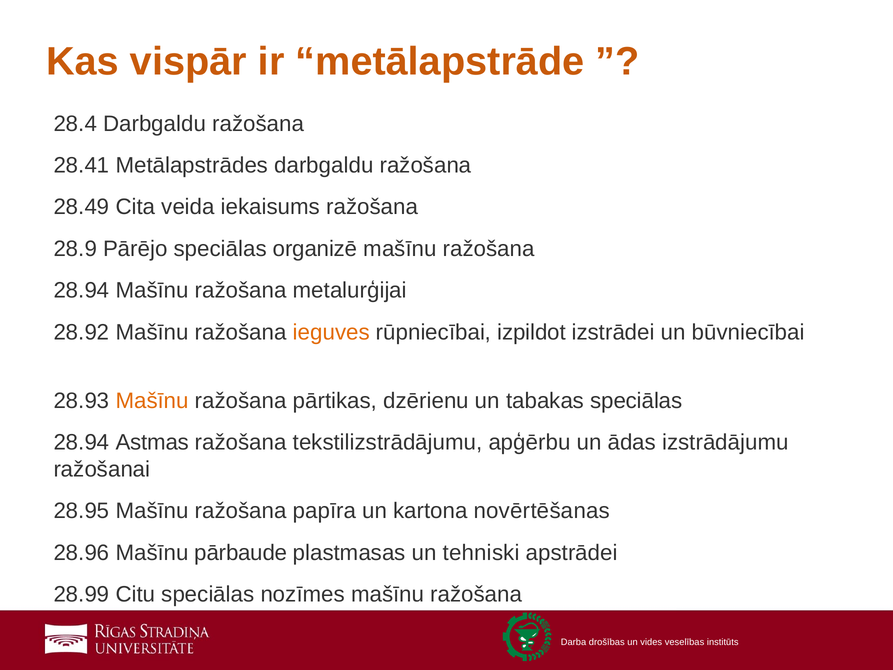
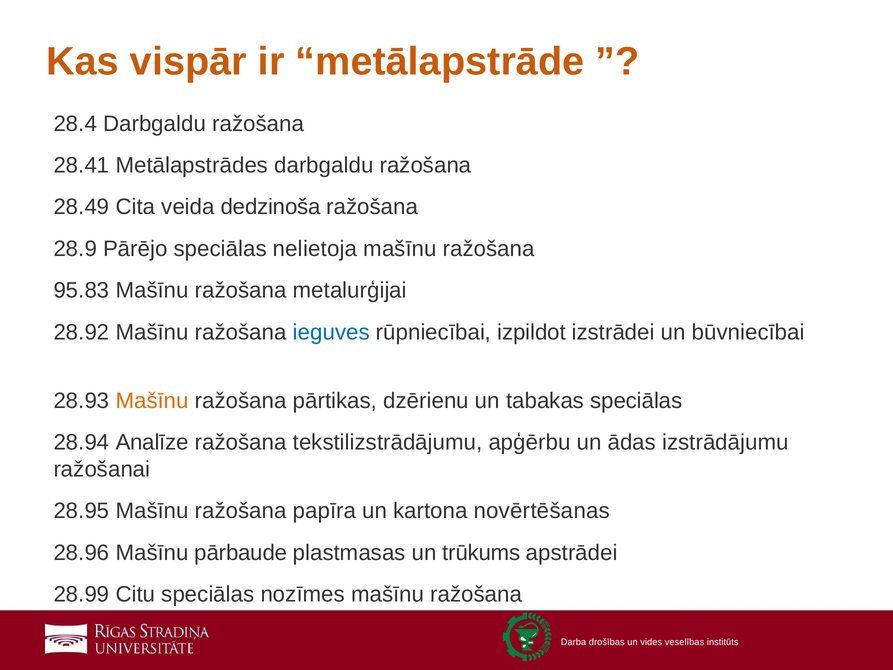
iekaisums: iekaisums -> dedzinoša (271, 207)
organizē: organizē -> nelietoja (315, 249)
28.94: 28.94 -> 95.83 (81, 290)
ieguves colour: orange -> blue (331, 332)
Astmas: Astmas -> Analīze (152, 442)
tehniski: tehniski -> trūkums (481, 552)
